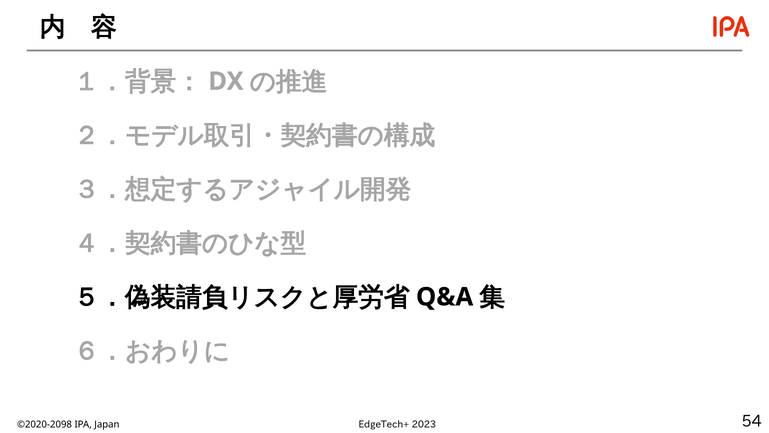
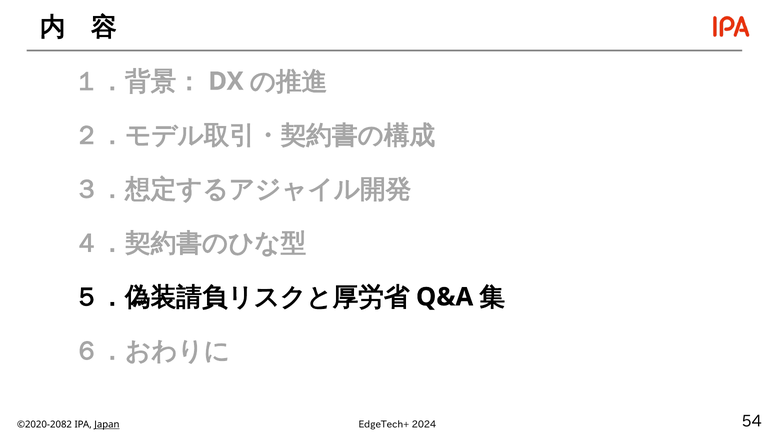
2023: 2023 -> 2024 (424, 424)
©2020-2098: ©2020-2098 -> ©2020-2082 (45, 424)
Japan underline: none -> present (107, 424)
